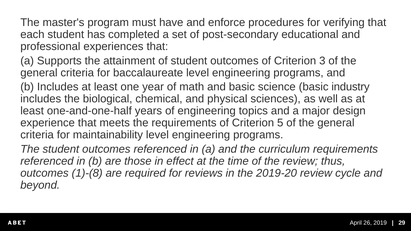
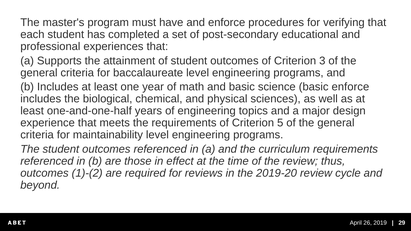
basic industry: industry -> enforce (350, 87)
1)-(8: 1)-(8 -> 1)-(2 (87, 173)
